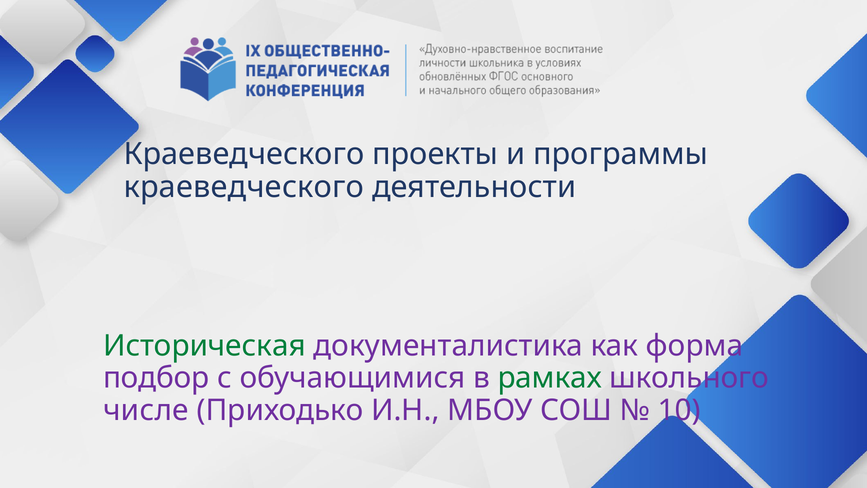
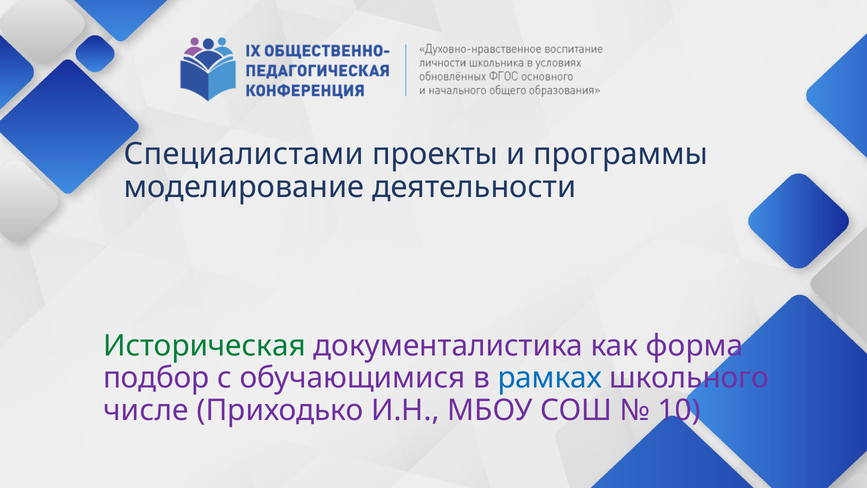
Краеведческого: Краеведческого -> Специалистами (244, 154)
краеведческого: краеведческого -> моделирование (244, 187)
рамках colour: green -> blue (550, 378)
